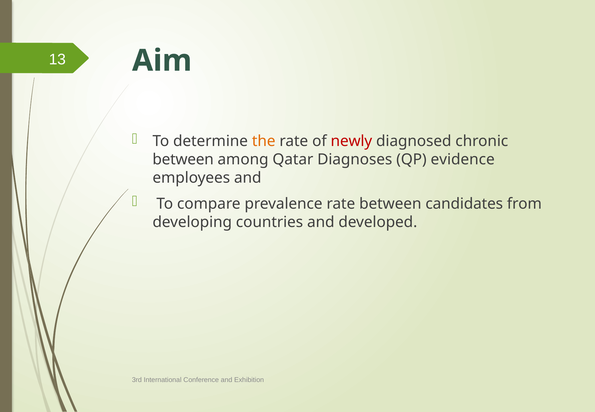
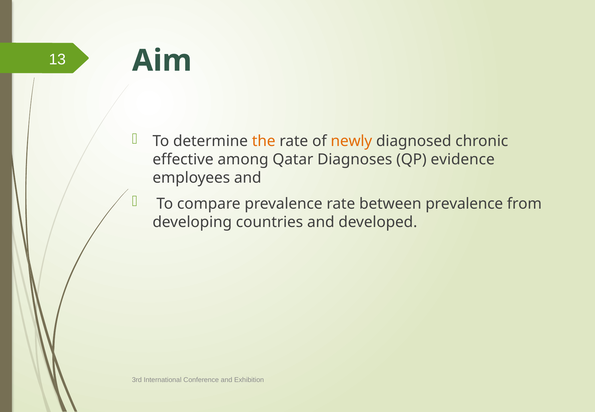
newly colour: red -> orange (351, 141)
between: between -> effective (183, 159)
between candidates: candidates -> prevalence (464, 204)
